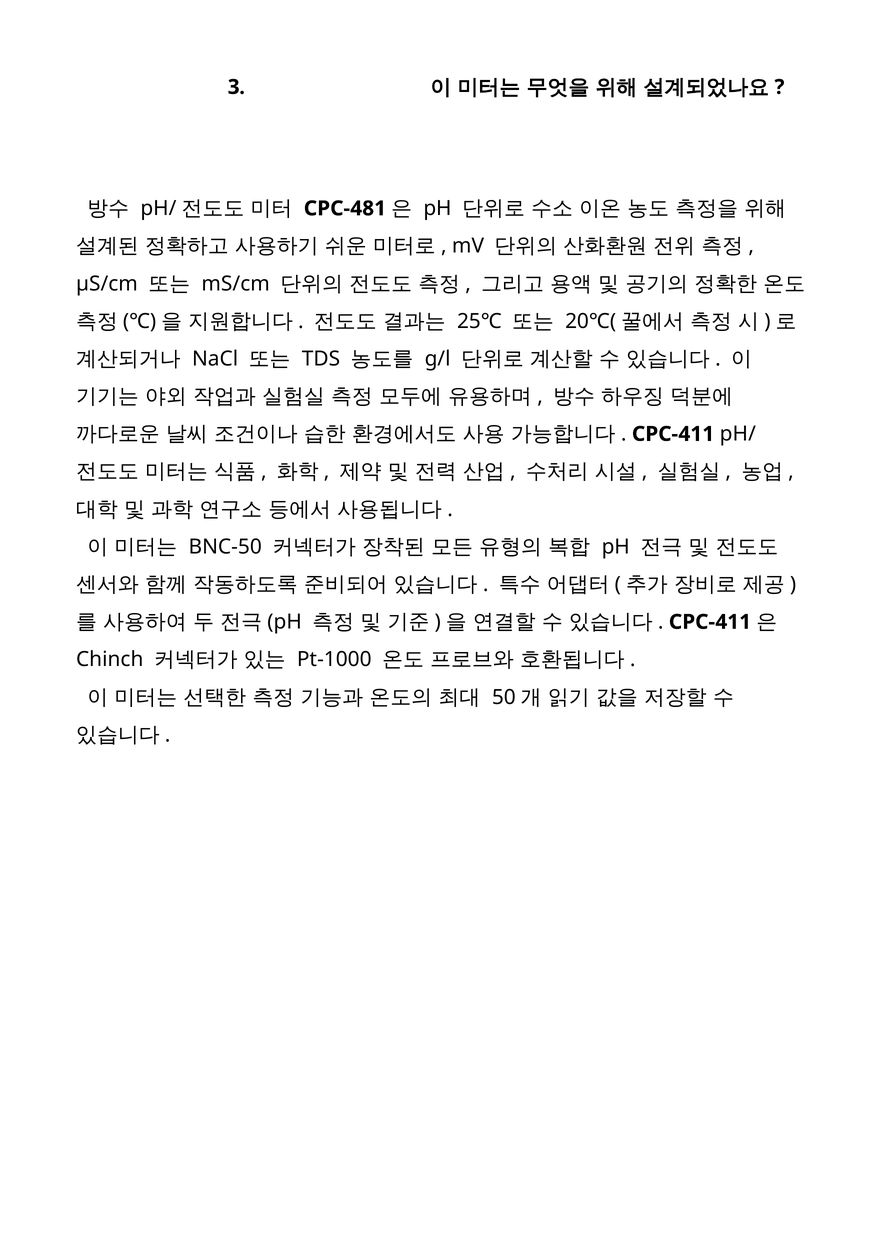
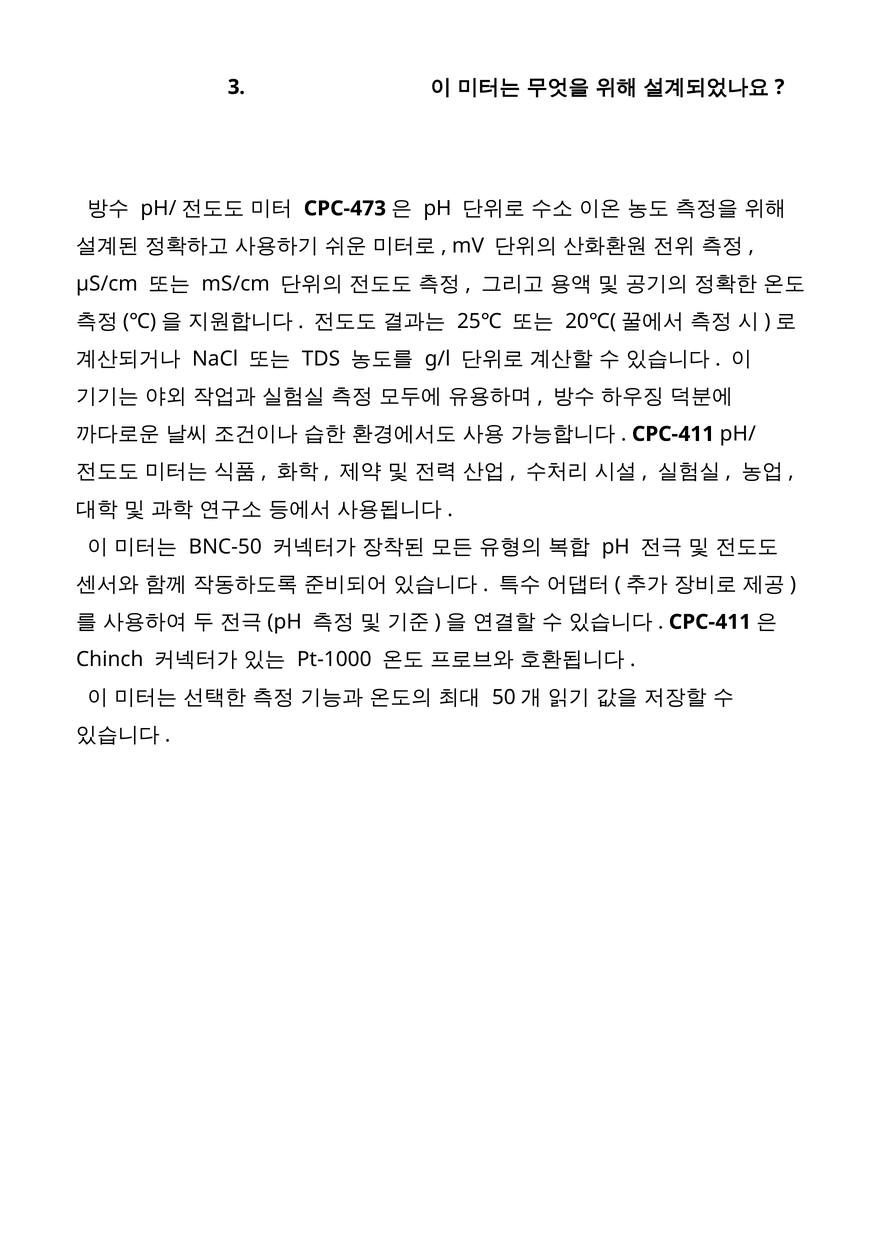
CPC-481: CPC-481 -> CPC-473 (345, 208)
